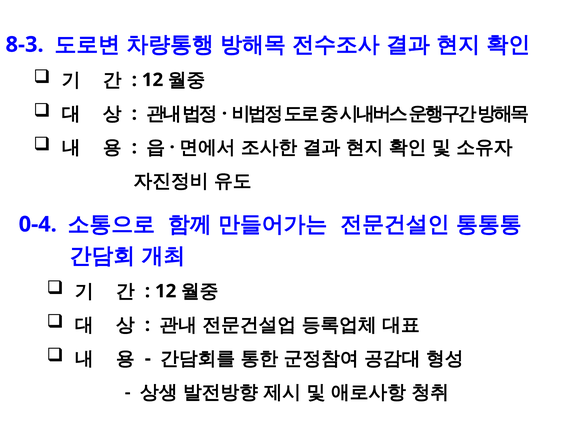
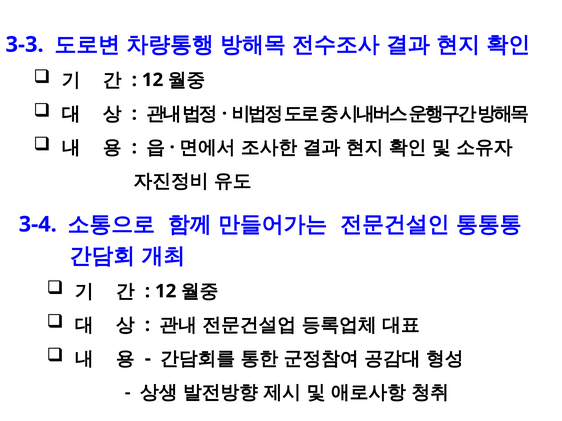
8-3: 8-3 -> 3-3 (25, 45)
0-4: 0-4 -> 3-4 (38, 225)
